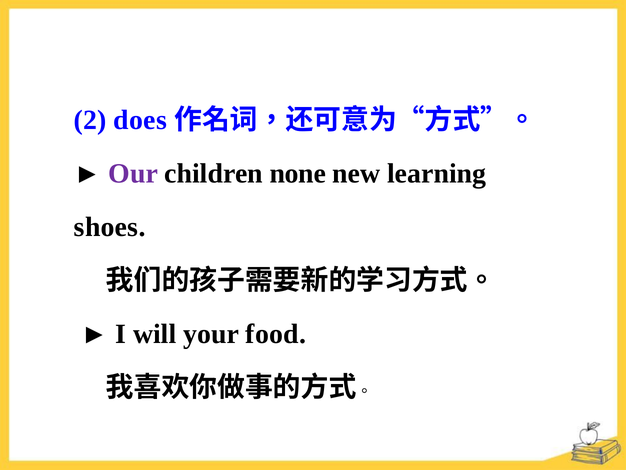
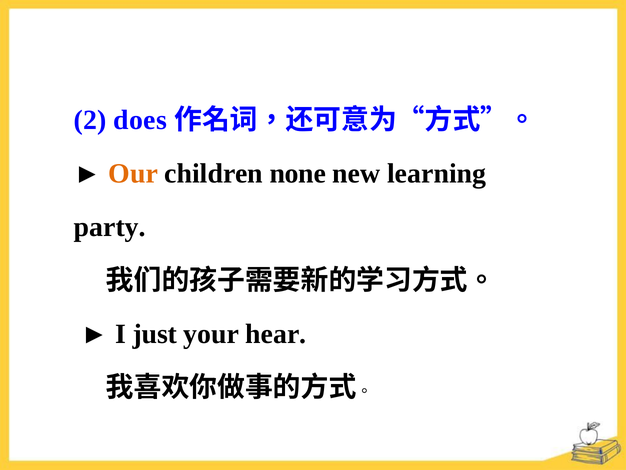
Our colour: purple -> orange (133, 173)
shoes: shoes -> party (110, 227)
will: will -> just (155, 334)
food: food -> hear (276, 334)
